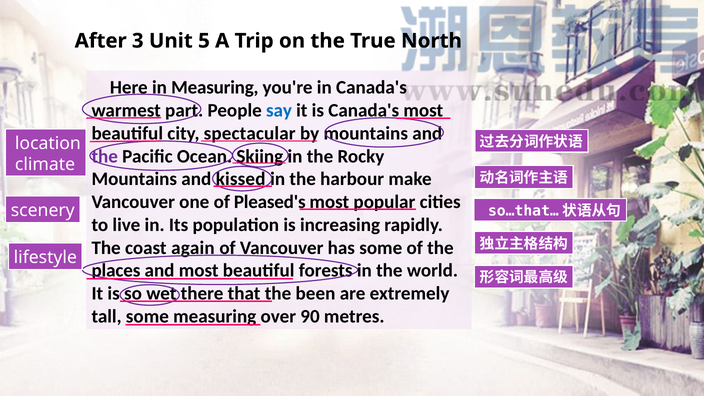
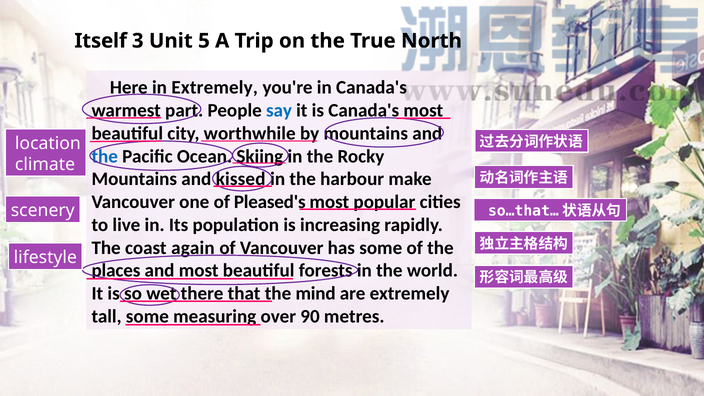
After: After -> Itself (101, 41)
in Measuring: Measuring -> Extremely (215, 87)
spectacular: spectacular -> worthwhile (250, 133)
the colour: purple -> blue (105, 156)
been: been -> mind (316, 293)
